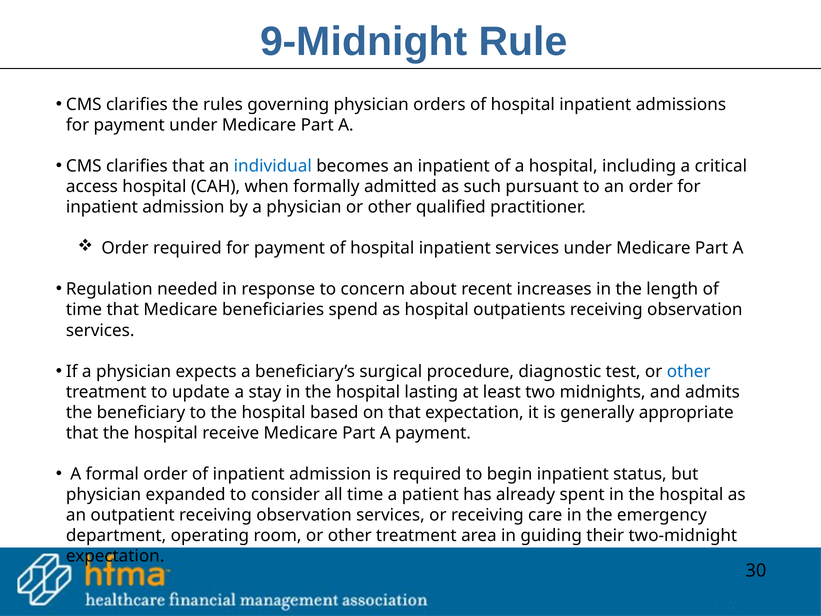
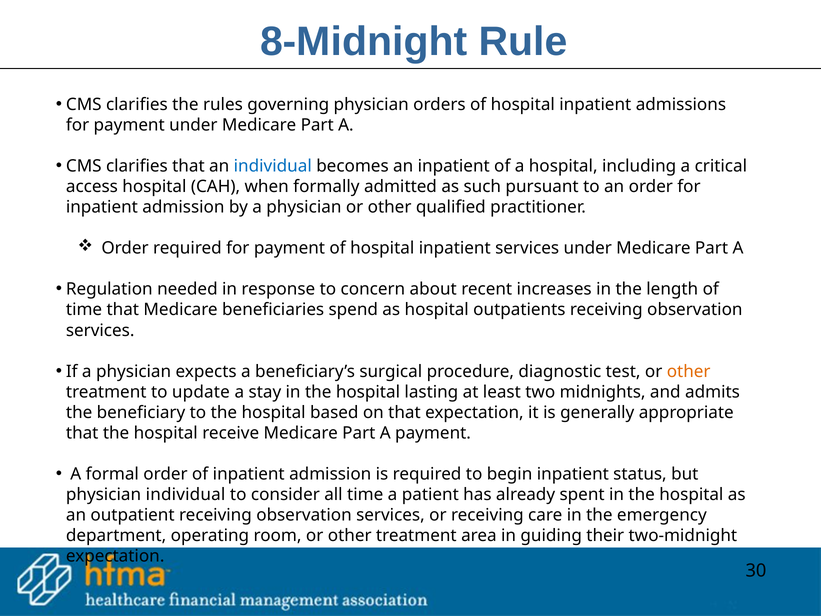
9-Midnight: 9-Midnight -> 8-Midnight (364, 42)
other colour: blue -> orange (689, 371)
physician expanded: expanded -> individual (185, 494)
